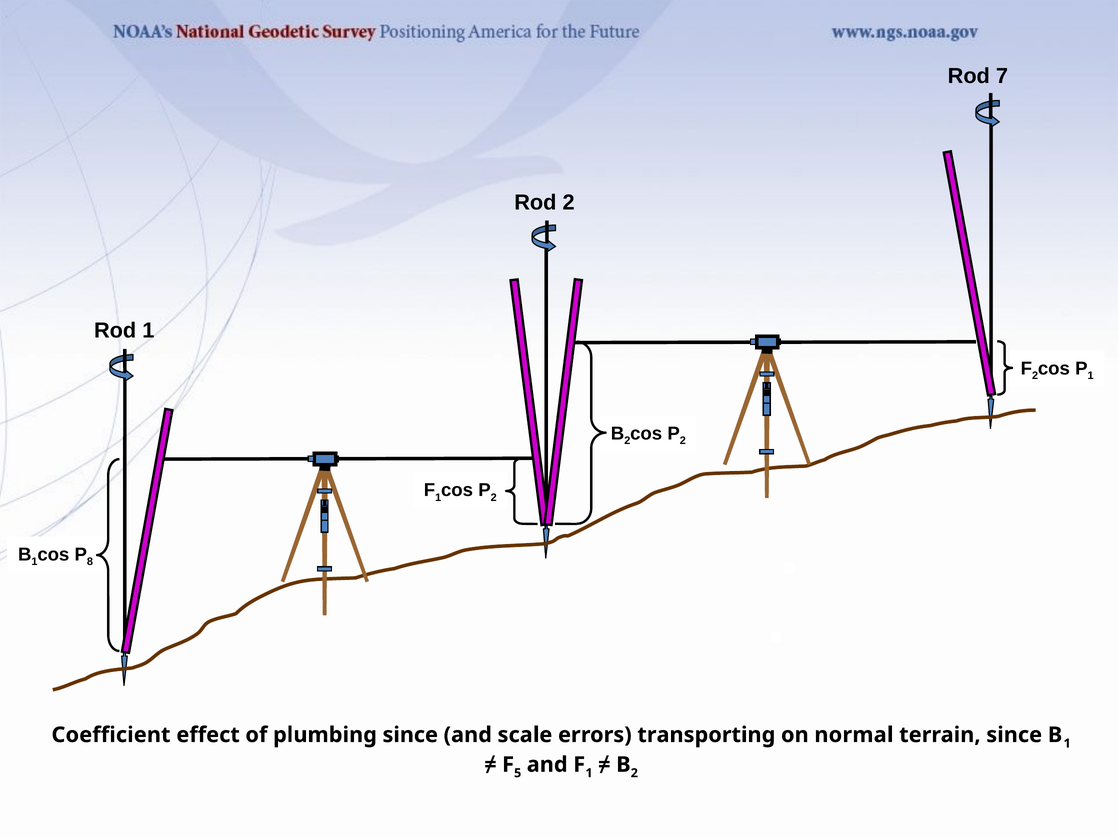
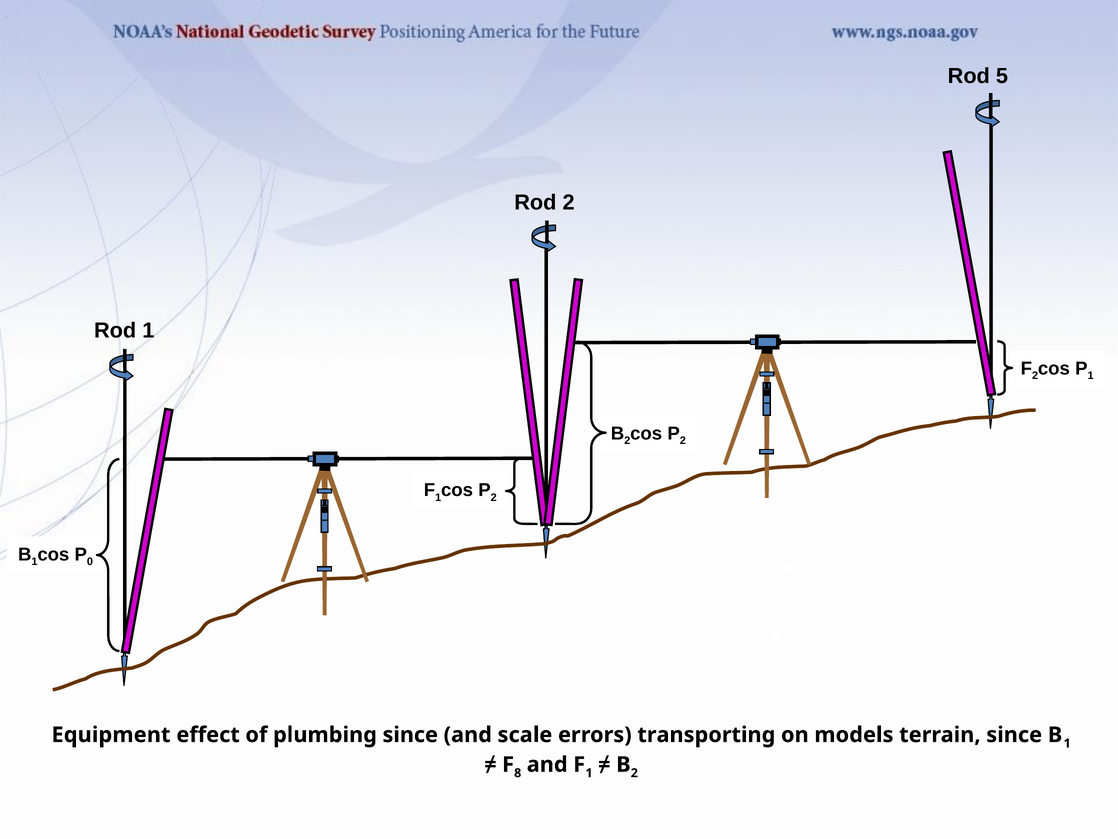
7: 7 -> 5 (1002, 76)
8: 8 -> 0 (90, 561)
Coefficient: Coefficient -> Equipment (111, 734)
normal: normal -> models (854, 734)
5: 5 -> 8 (518, 773)
